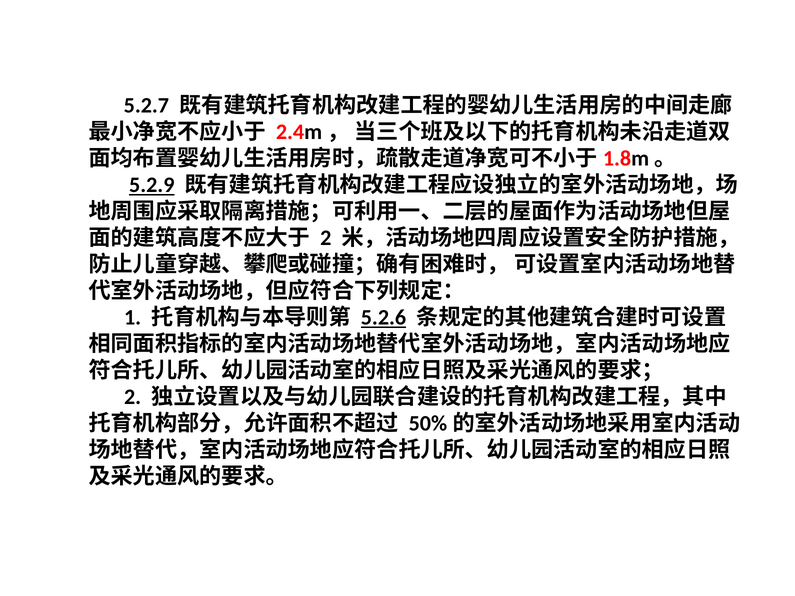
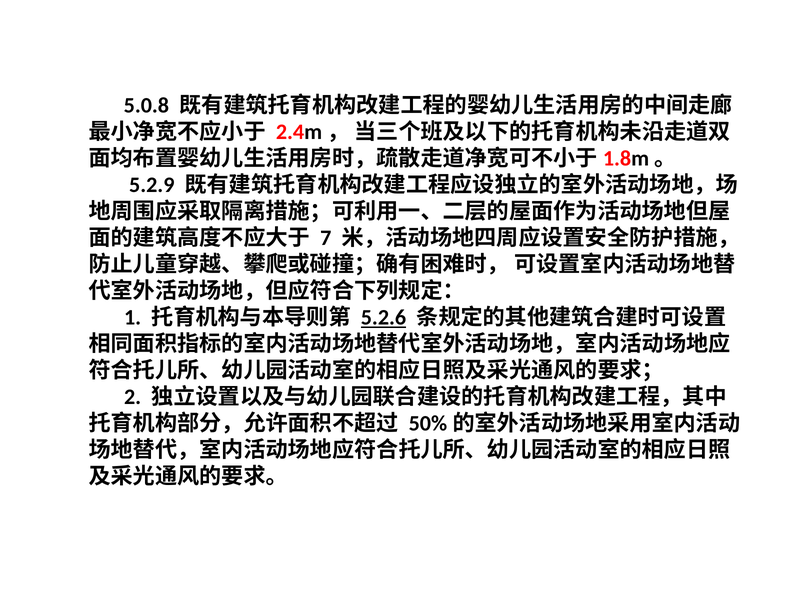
5.2.7: 5.2.7 -> 5.0.8 (146, 106)
5.2.9 underline: present -> none (152, 185)
2: 2 -> 7 (326, 238)
